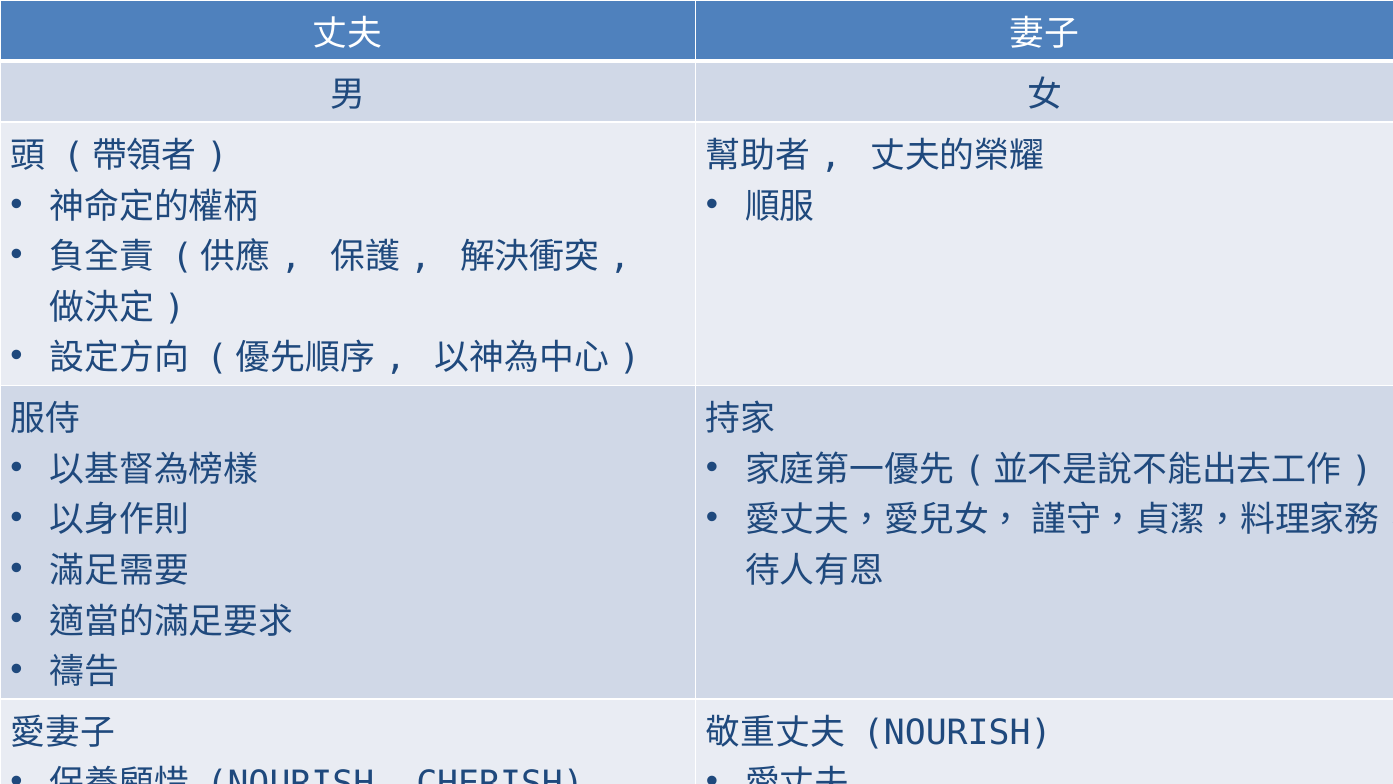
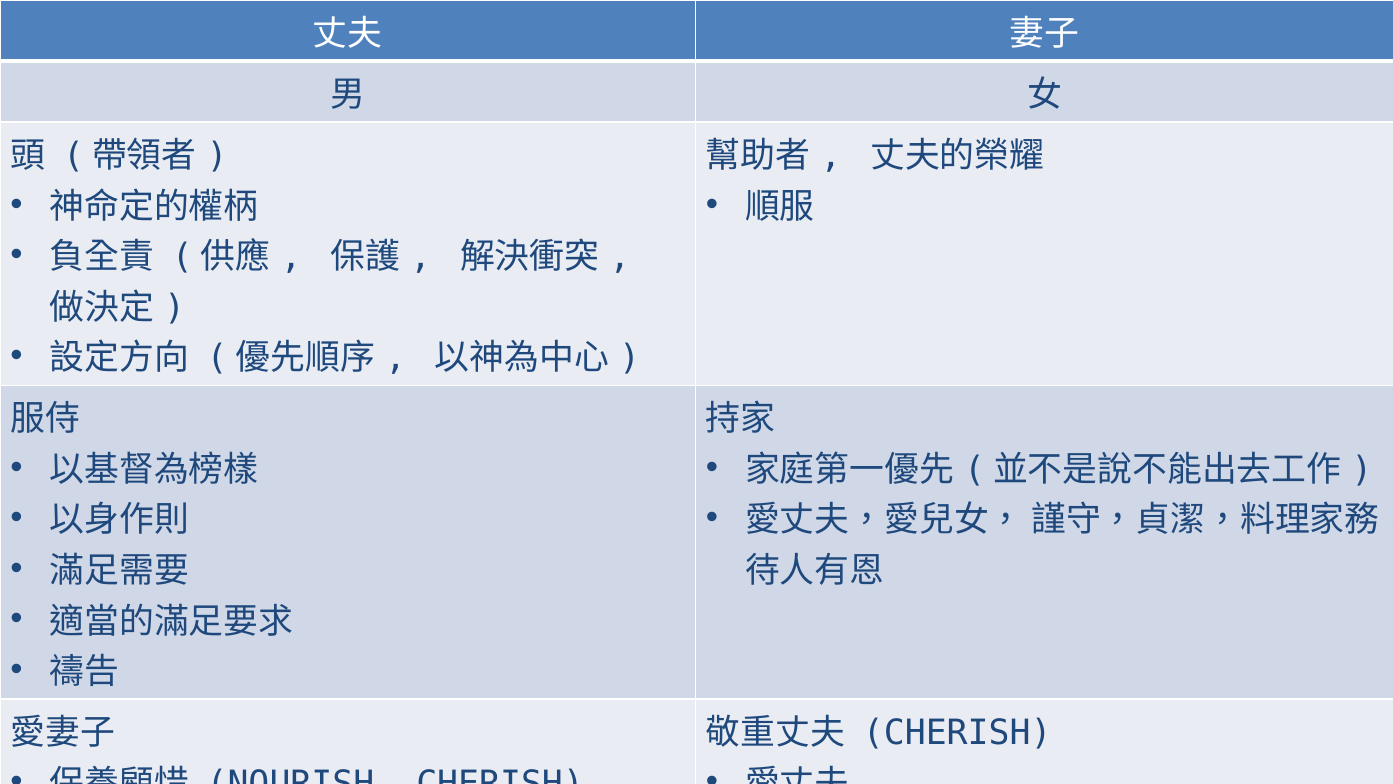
NOURISH: NOURISH -> CHERISH (957, 733)
